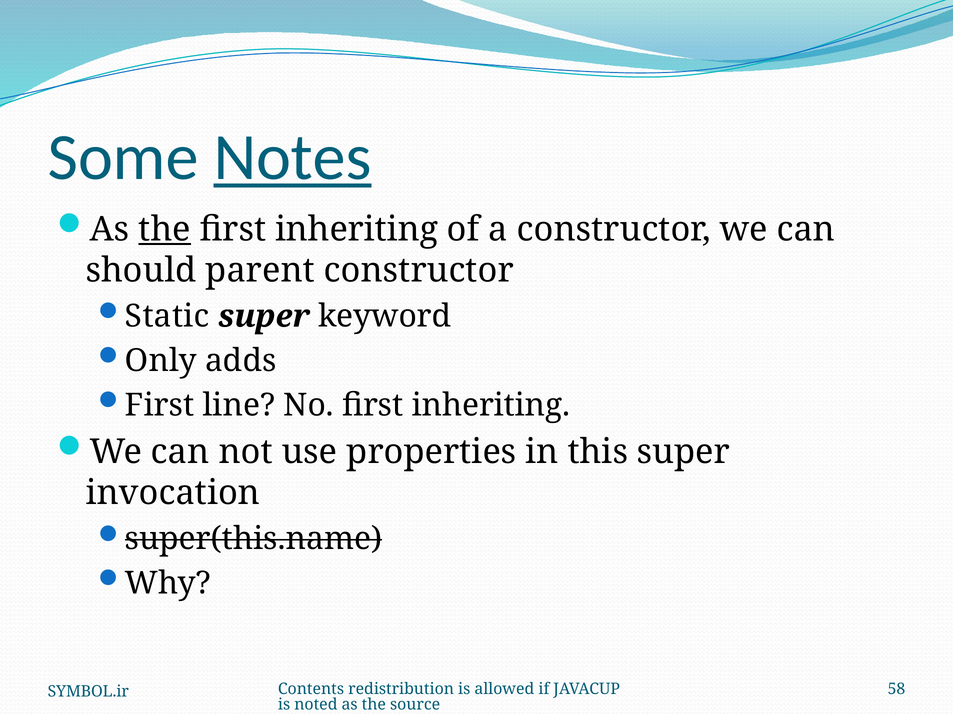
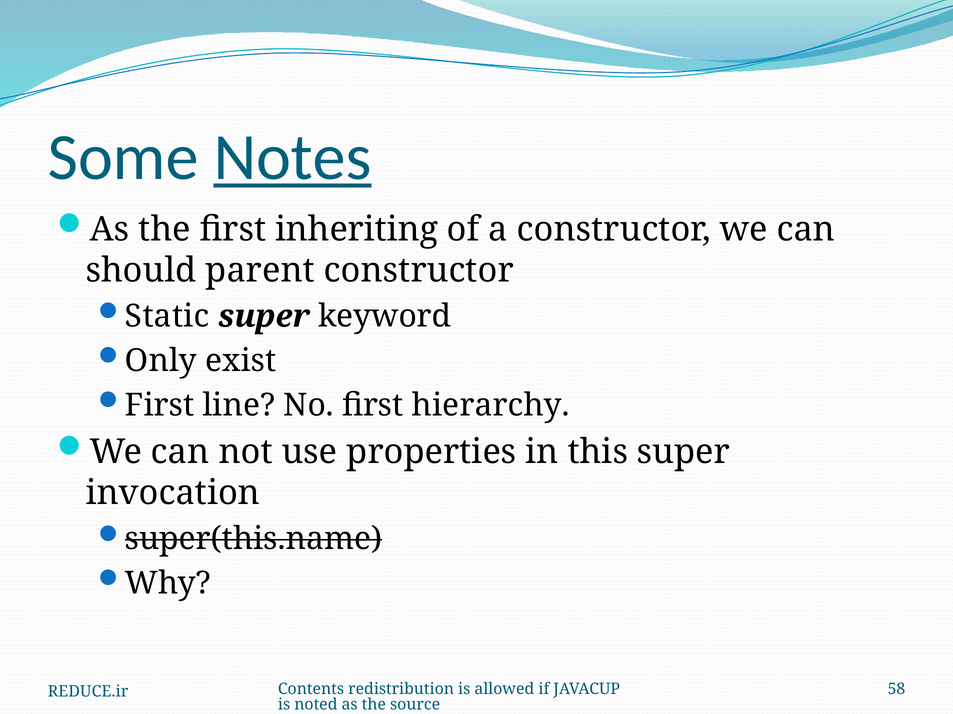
the underline: present -> none (165, 229)
adds: adds -> exist (241, 361)
No first inheriting: inheriting -> hierarchy (491, 405)
SYMBOL.ir: SYMBOL.ir -> REDUCE.ir (88, 692)
